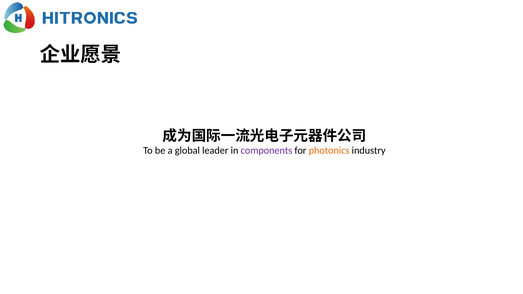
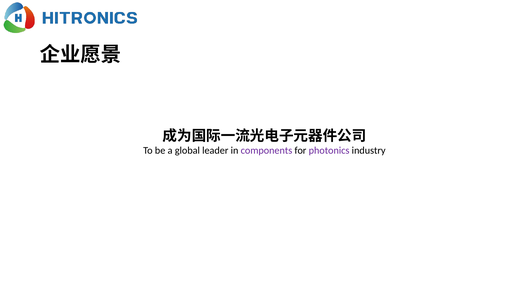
photonics colour: orange -> purple (329, 151)
